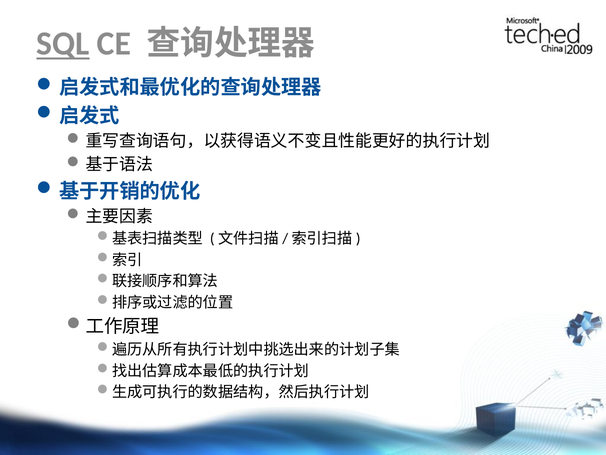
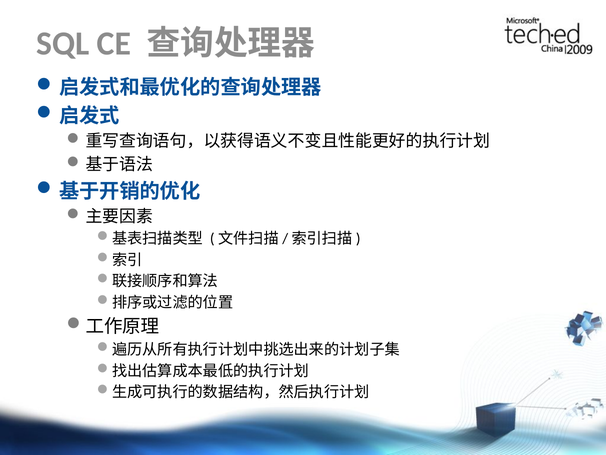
SQL underline: present -> none (63, 44)
